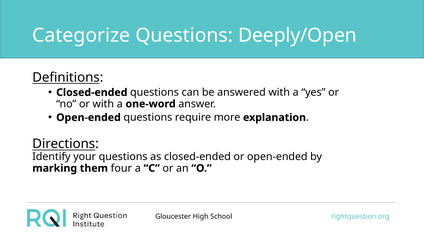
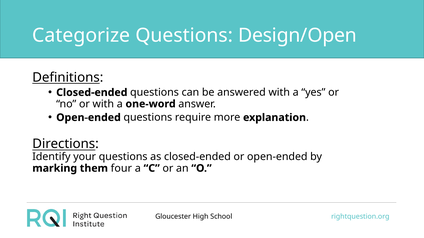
Deeply/Open: Deeply/Open -> Design/Open (297, 36)
